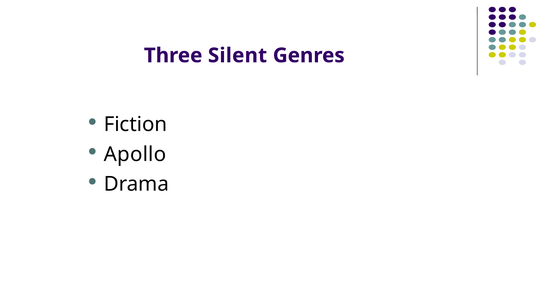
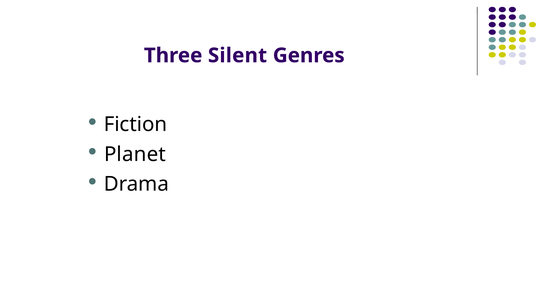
Apollo: Apollo -> Planet (135, 154)
